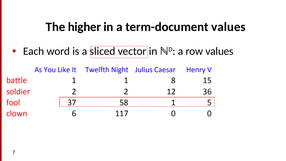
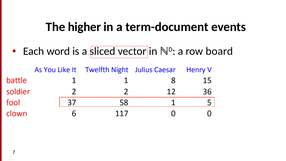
term-document values: values -> events (229, 27)
row values: values -> board (219, 51)
